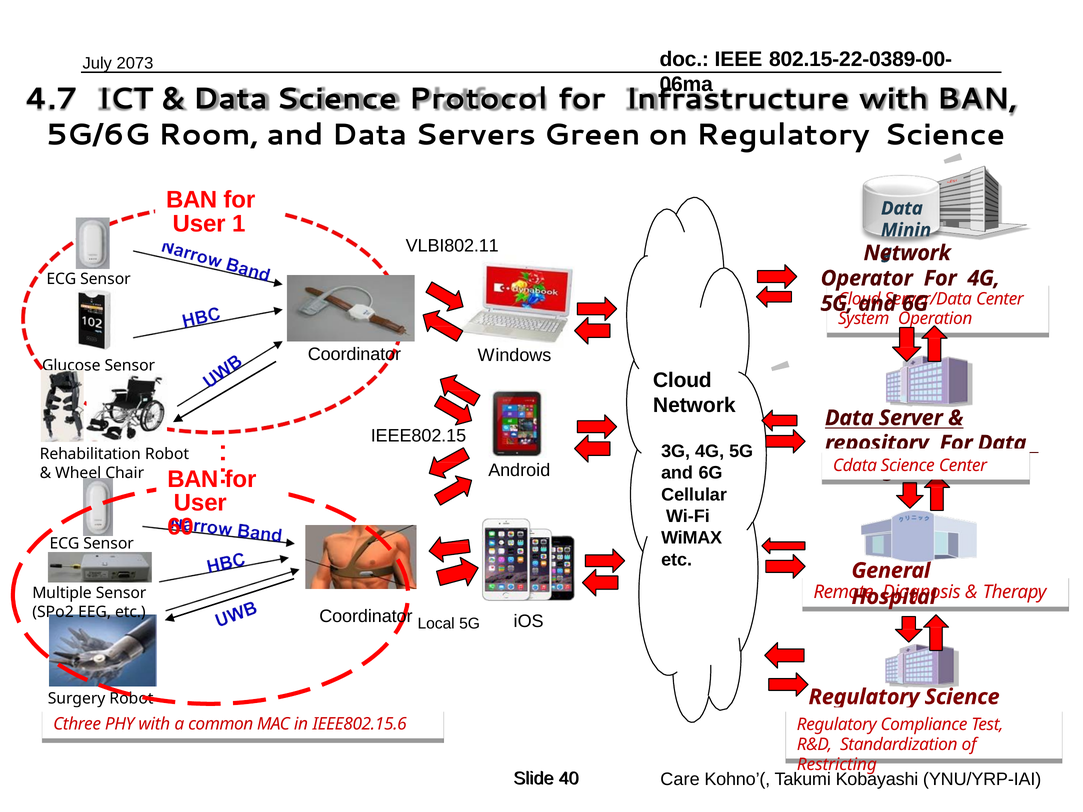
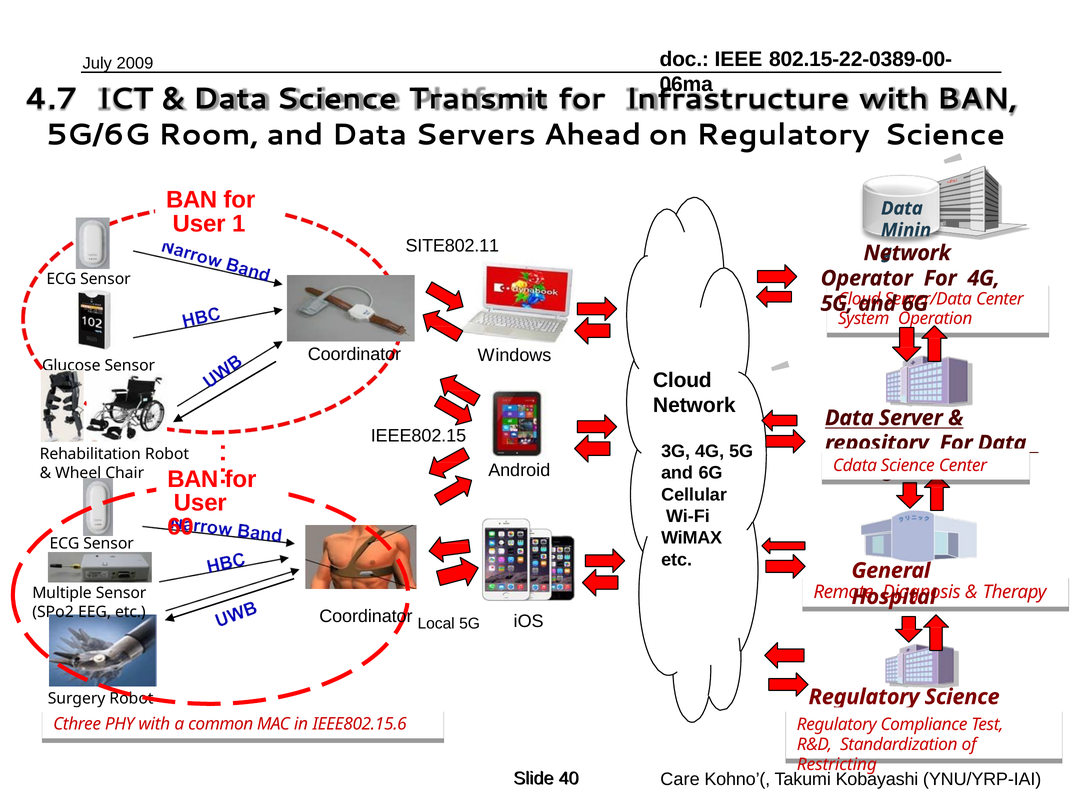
2073: 2073 -> 2009 (135, 63)
Protocol: Protocol -> Transmit (478, 99)
Green: Green -> Ahead (593, 135)
VLBI802.11: VLBI802.11 -> SITE802.11 (452, 246)
